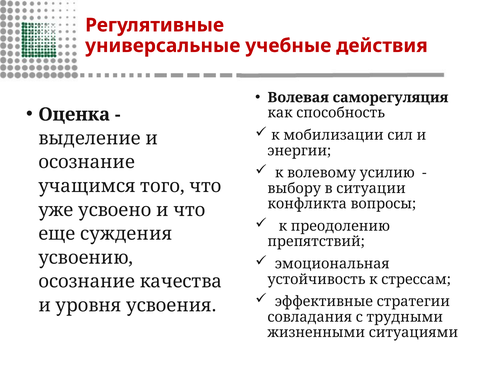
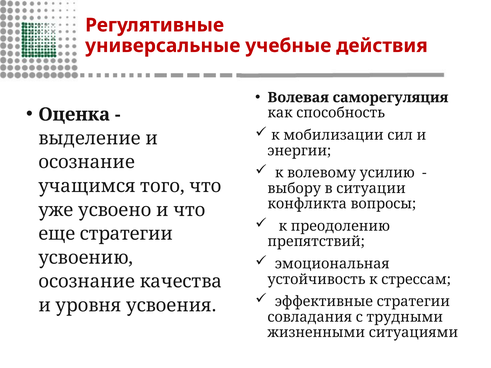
еще суждения: суждения -> стратегии (126, 234)
